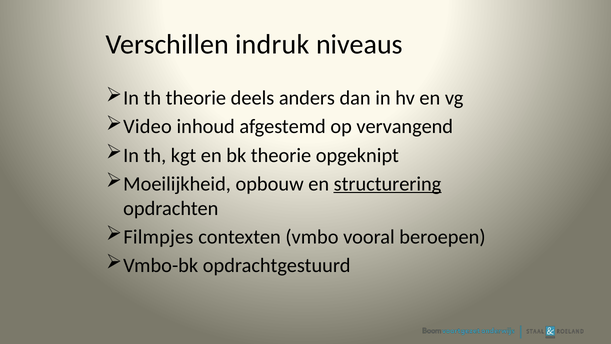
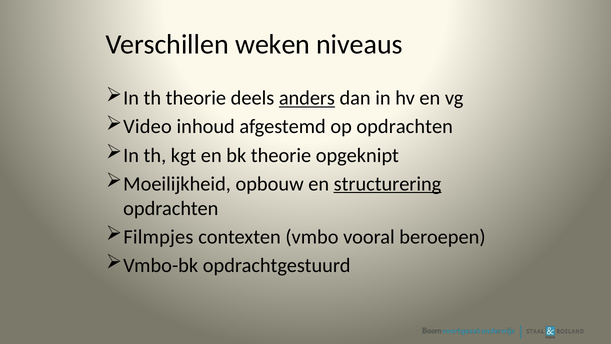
indruk: indruk -> weken (273, 44)
anders underline: none -> present (307, 98)
op vervangend: vervangend -> opdrachten (405, 127)
